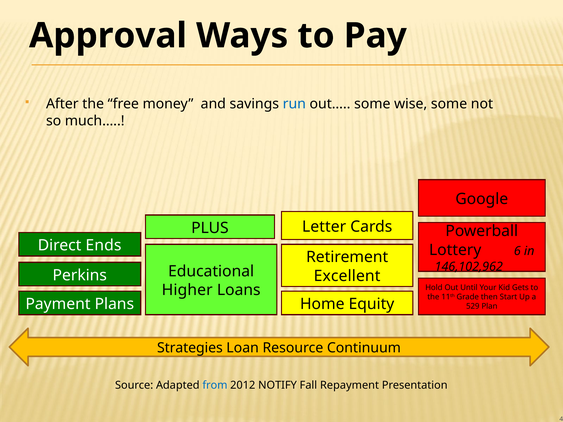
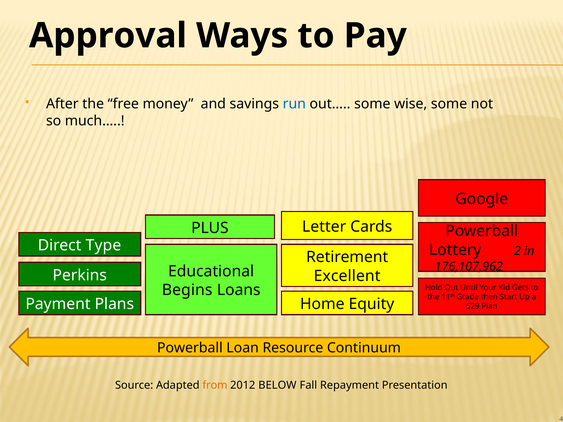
Ends: Ends -> Type (103, 246)
6: 6 -> 2 (517, 251)
146,102,962: 146,102,962 -> 176,107,962 (469, 267)
Higher: Higher -> Begins (187, 290)
Strategies: Strategies -> Powerball (190, 348)
from colour: blue -> orange (215, 385)
NOTIFY: NOTIFY -> BELOW (277, 385)
